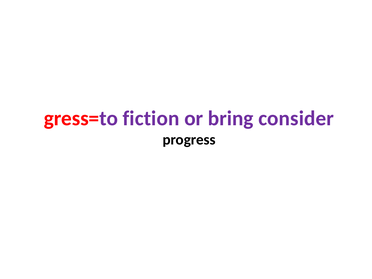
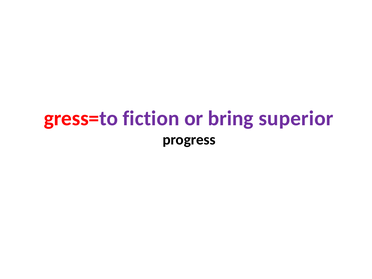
consider: consider -> superior (296, 118)
